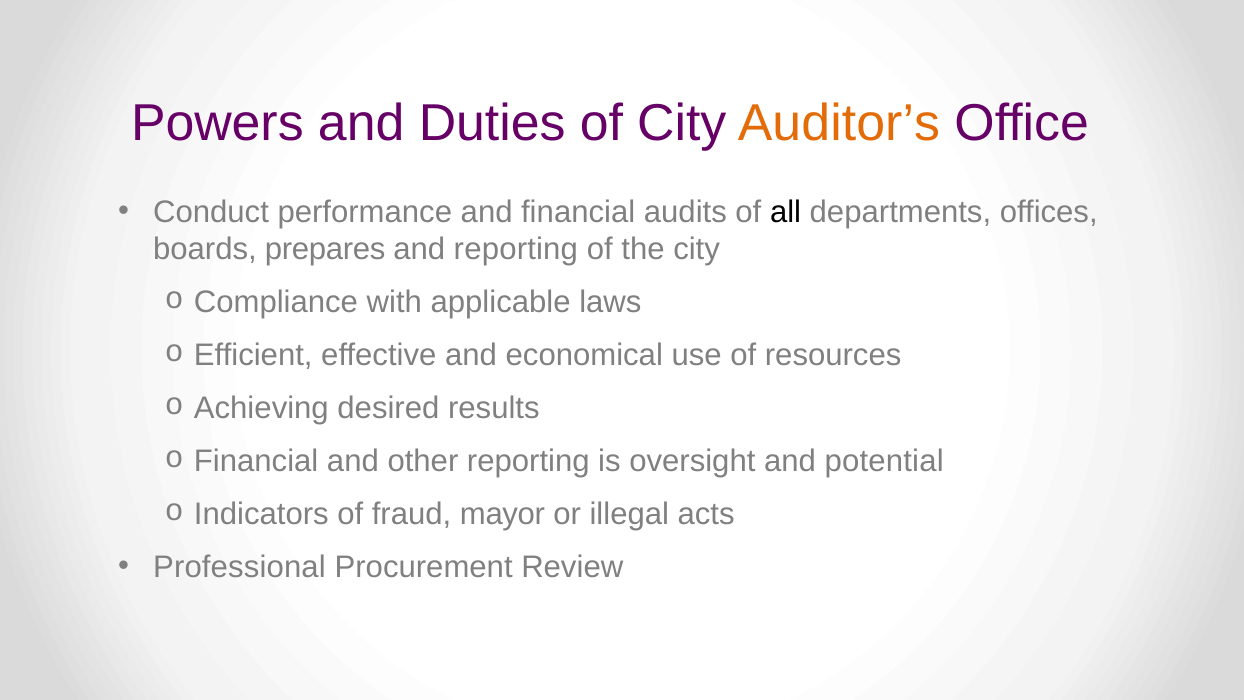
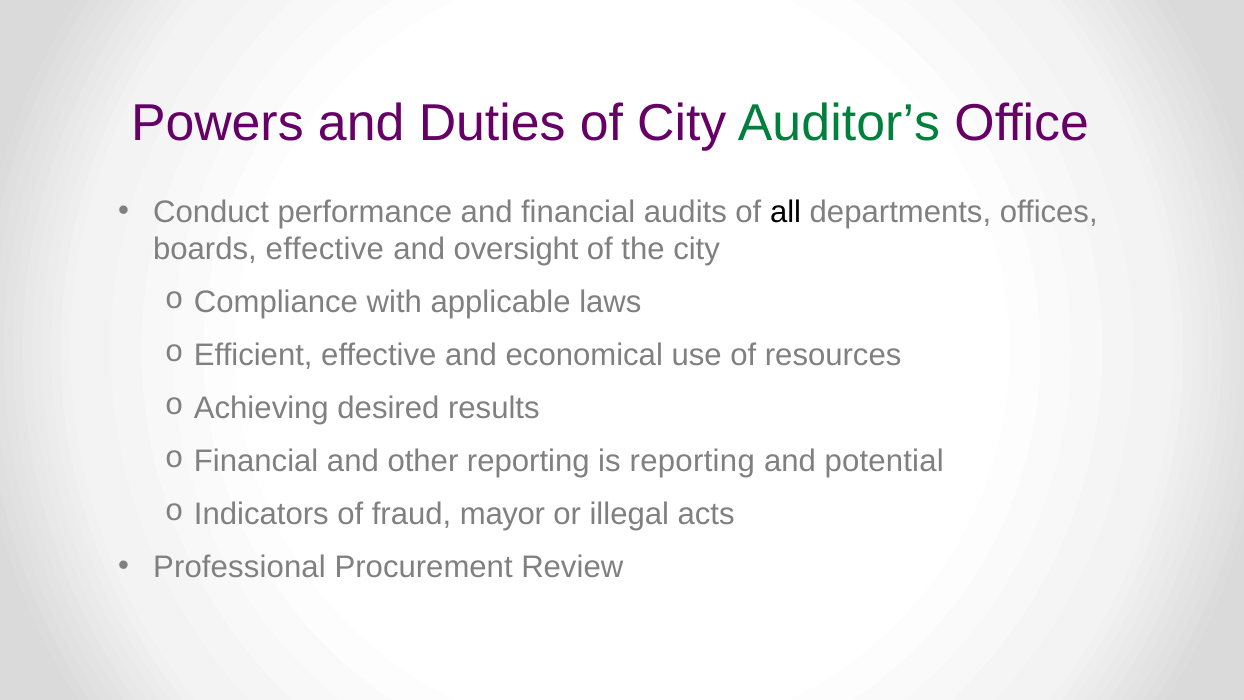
Auditor’s colour: orange -> green (839, 123)
boards prepares: prepares -> effective (325, 249)
and reporting: reporting -> oversight (516, 249)
is oversight: oversight -> reporting (692, 461)
